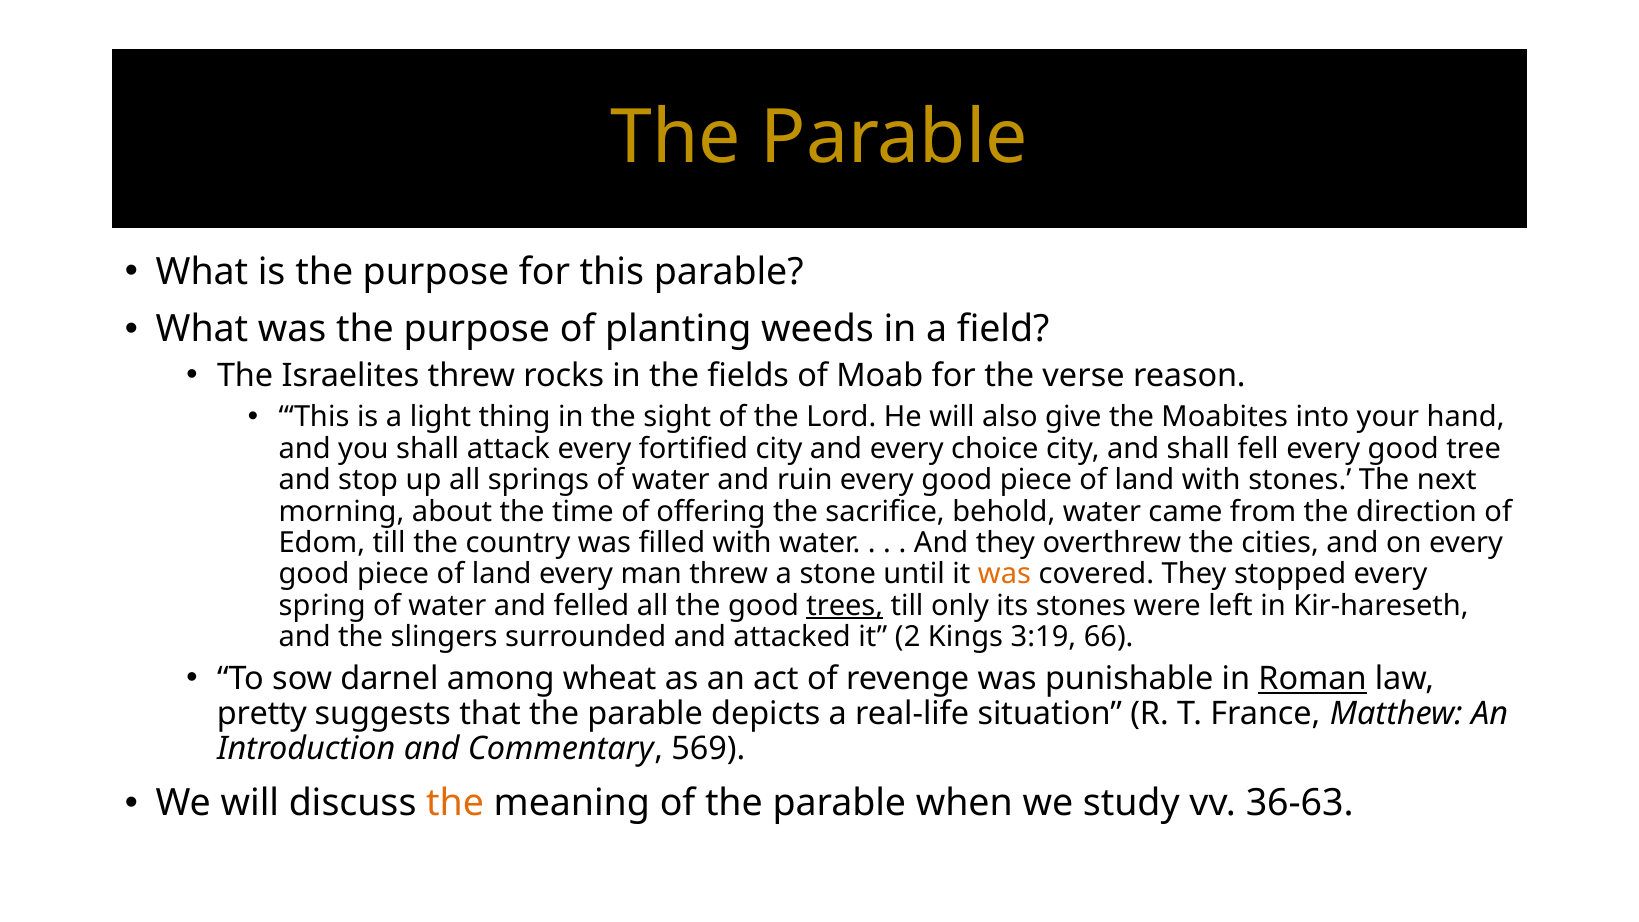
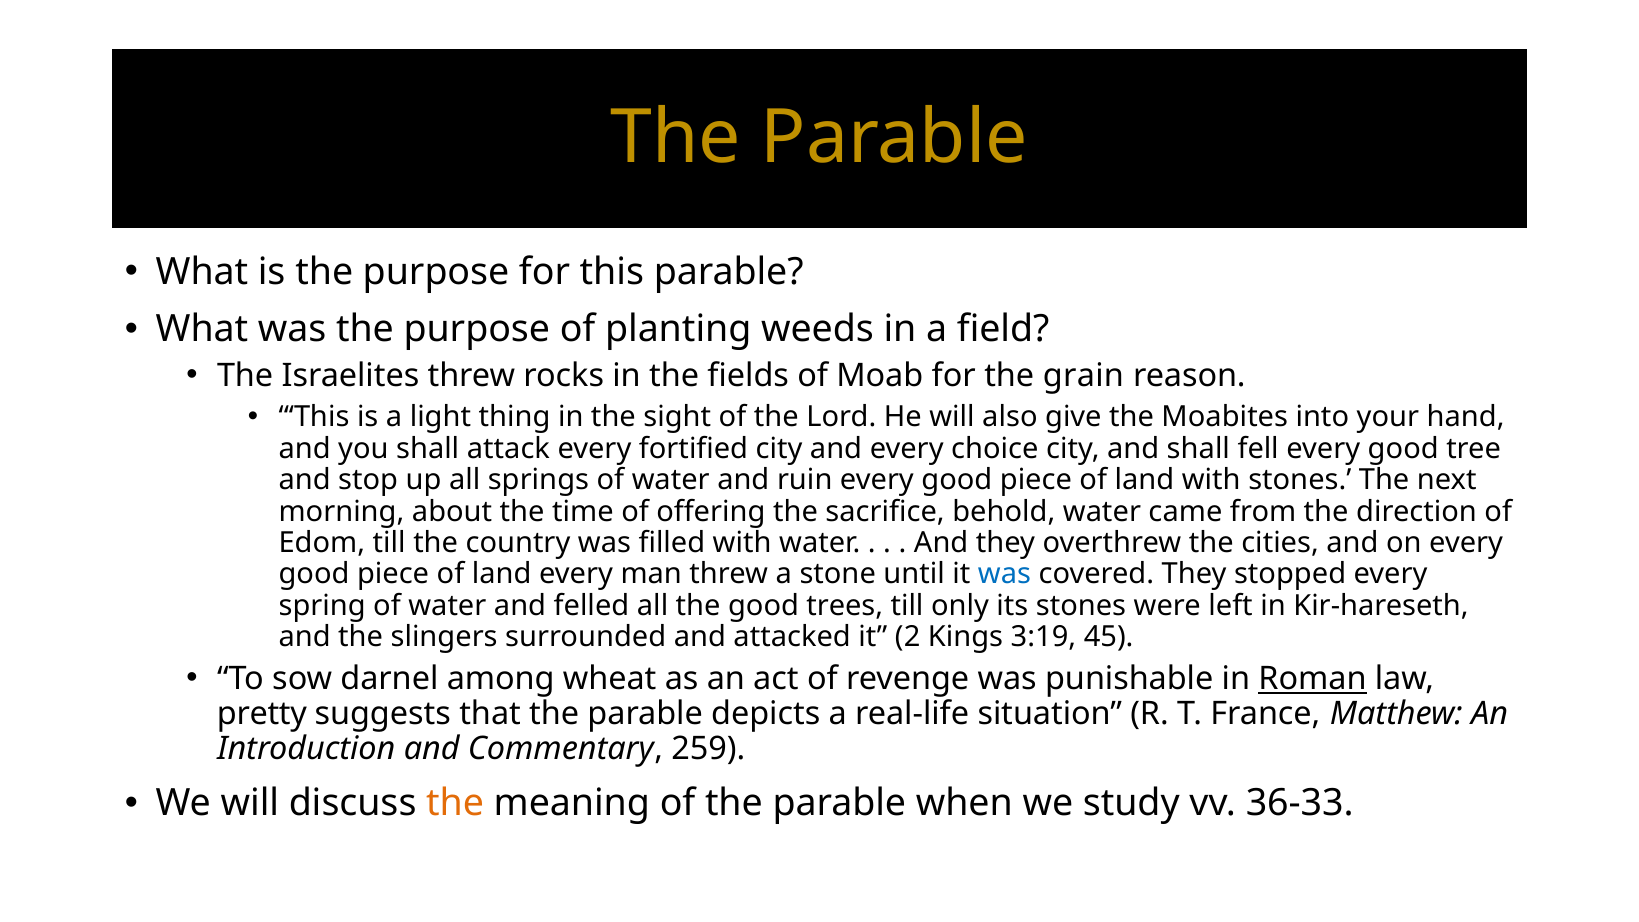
verse: verse -> grain (1083, 376)
was colour: orange -> blue (1004, 574)
trees underline: present -> none (845, 605)
66: 66 -> 45 (1109, 637)
569: 569 -> 259 (708, 749)
36-63: 36-63 -> 36-33 (1300, 803)
